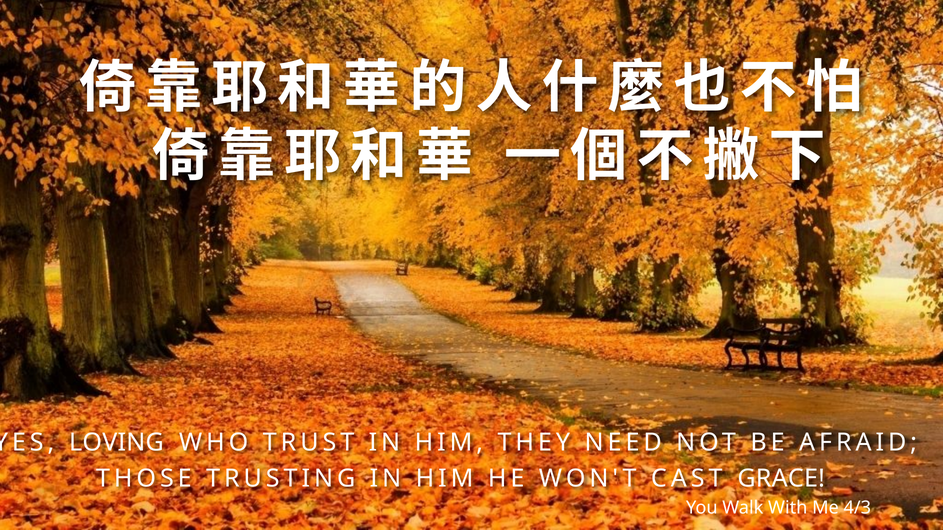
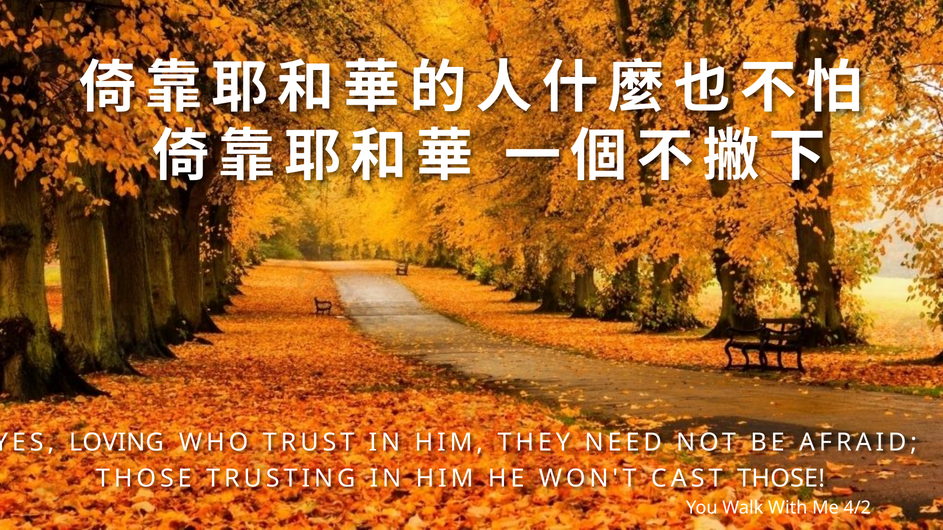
CAST GRACE: GRACE -> THOSE (781, 479)
4/3: 4/3 -> 4/2 (857, 508)
